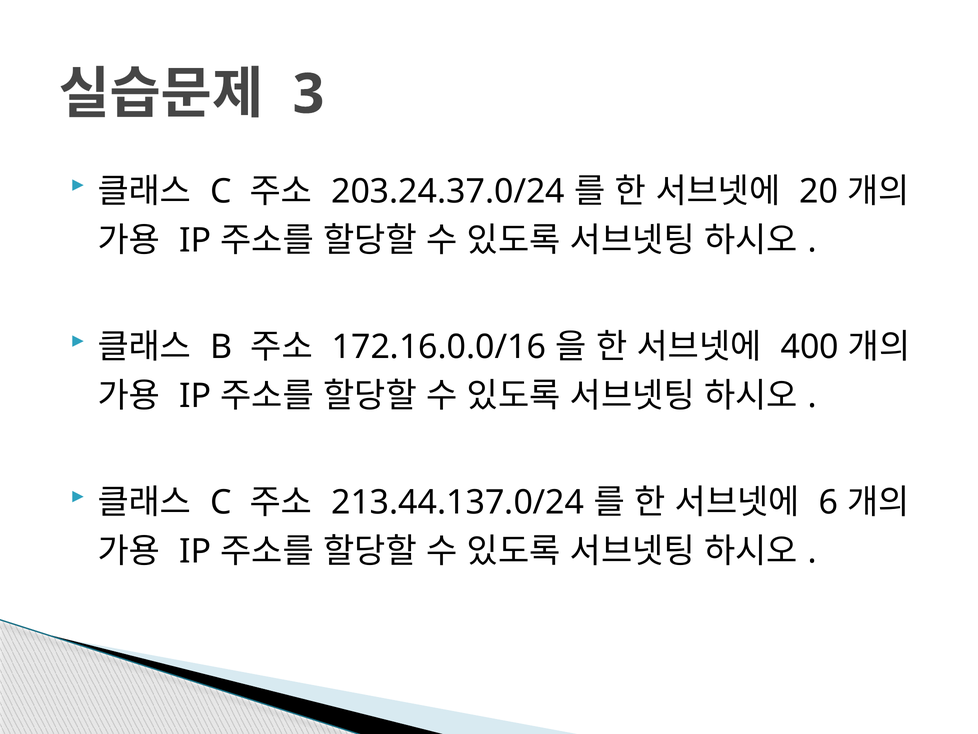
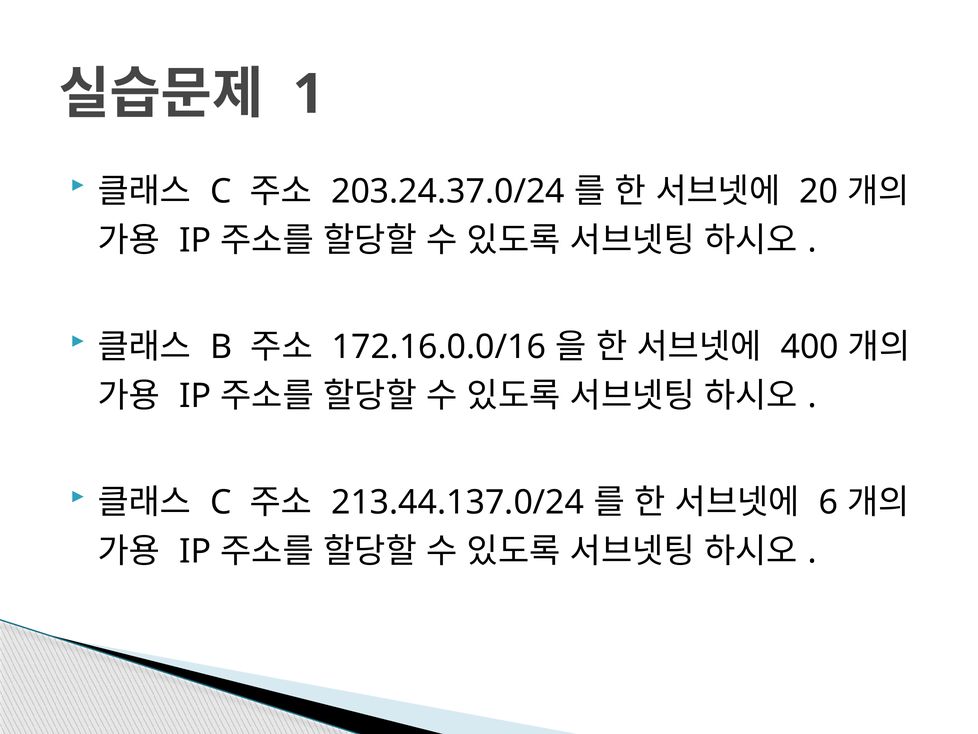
3: 3 -> 1 (309, 94)
